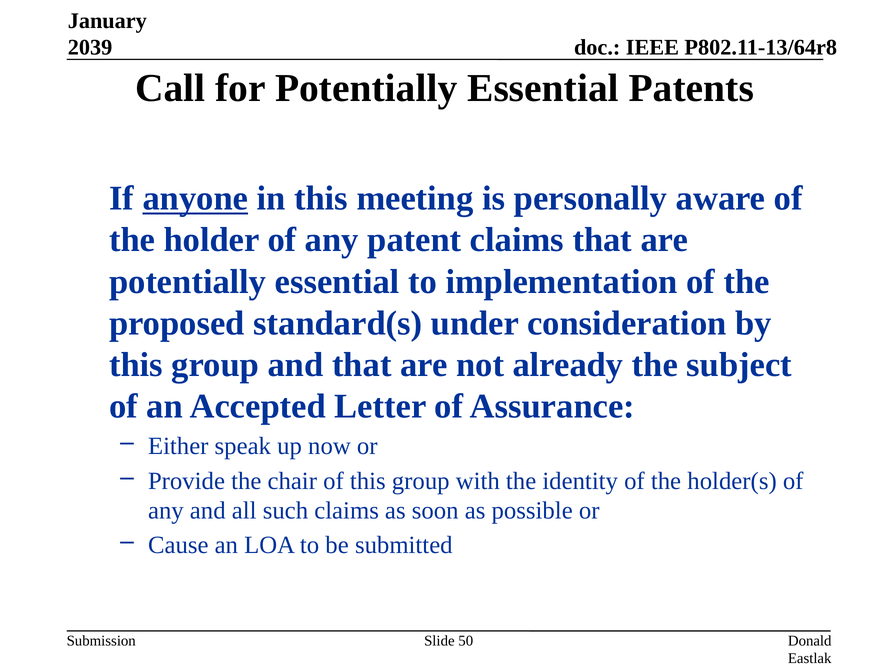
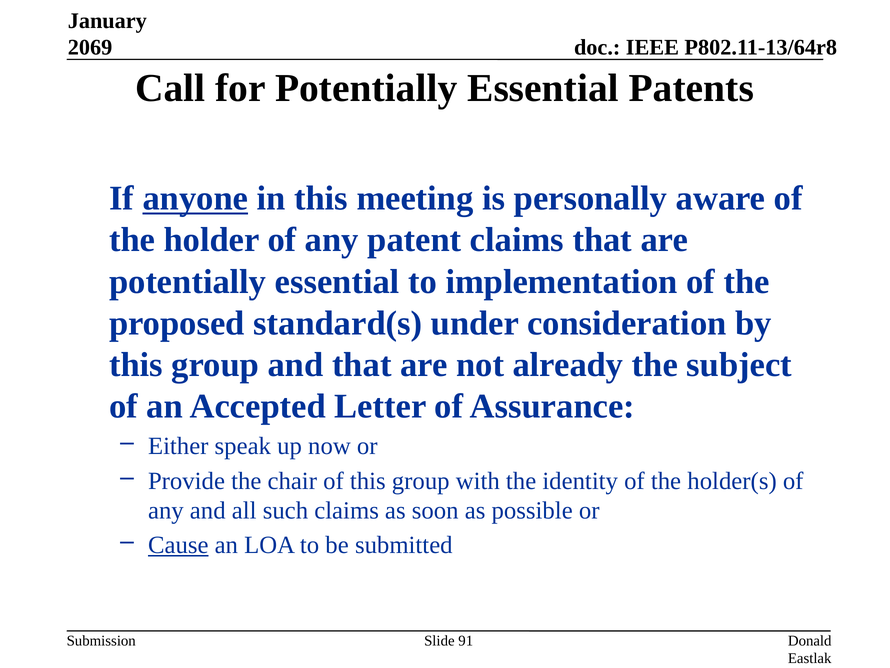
2039: 2039 -> 2069 (90, 47)
Cause underline: none -> present (178, 545)
50: 50 -> 91 (466, 640)
